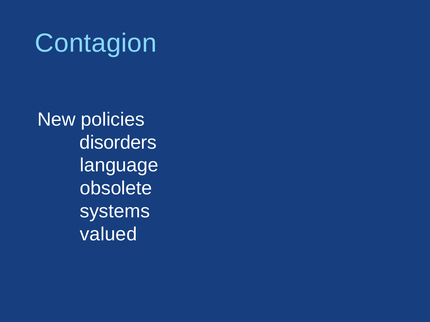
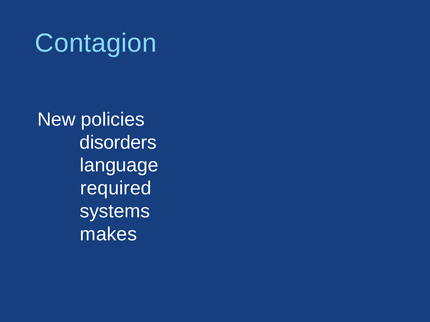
obsolete: obsolete -> required (116, 189)
valued: valued -> makes (108, 234)
